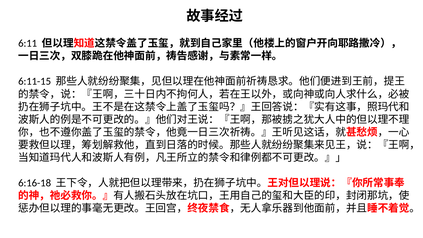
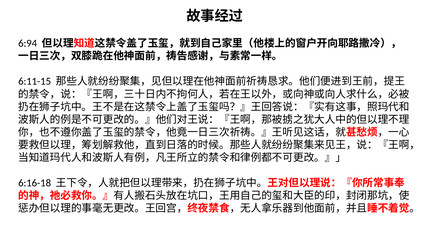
6:11: 6:11 -> 6:94 (28, 43)
